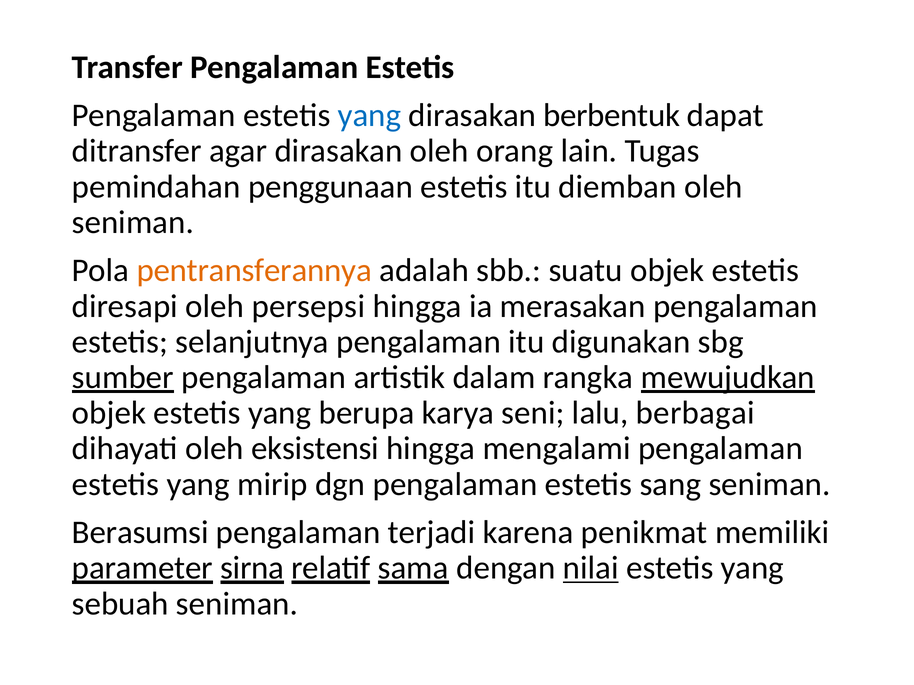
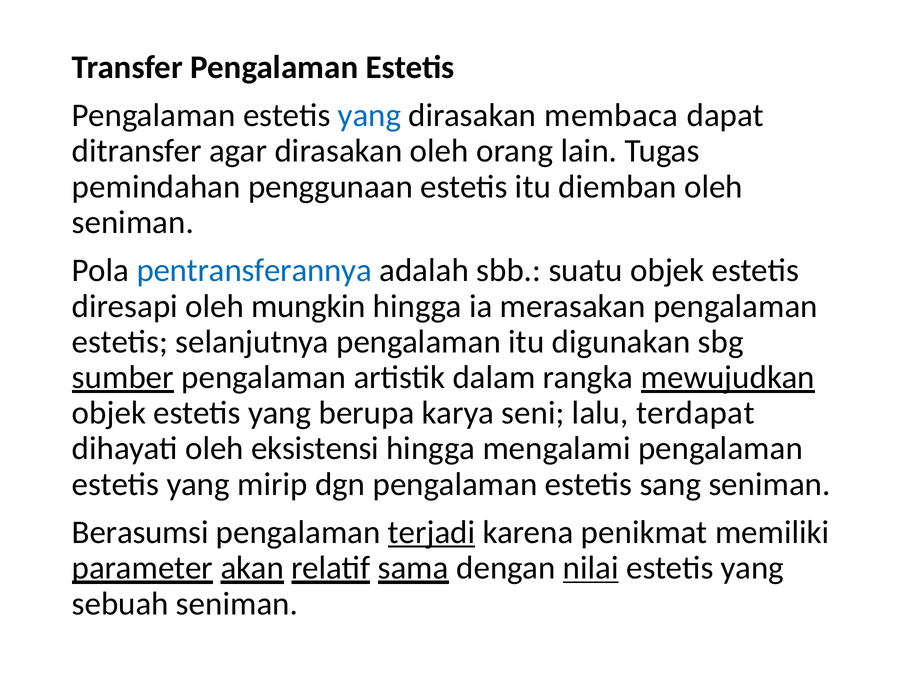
berbentuk: berbentuk -> membaca (611, 116)
pentransferannya colour: orange -> blue (254, 271)
persepsi: persepsi -> mungkin (309, 306)
berbagai: berbagai -> terdapat (695, 413)
terjadi underline: none -> present (432, 533)
sirna: sirna -> akan (252, 568)
